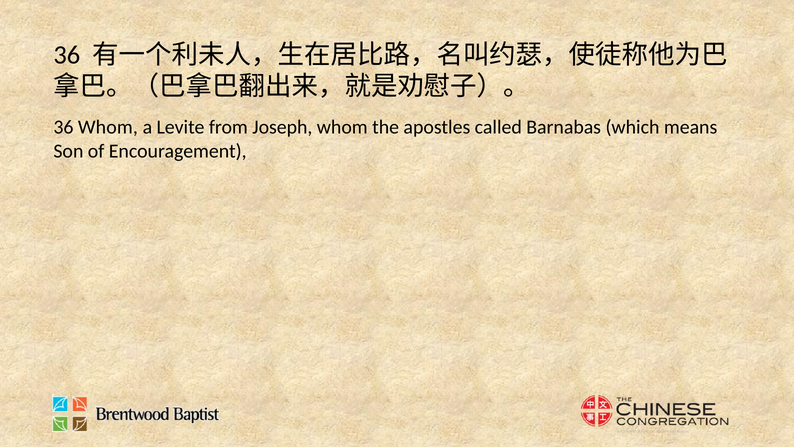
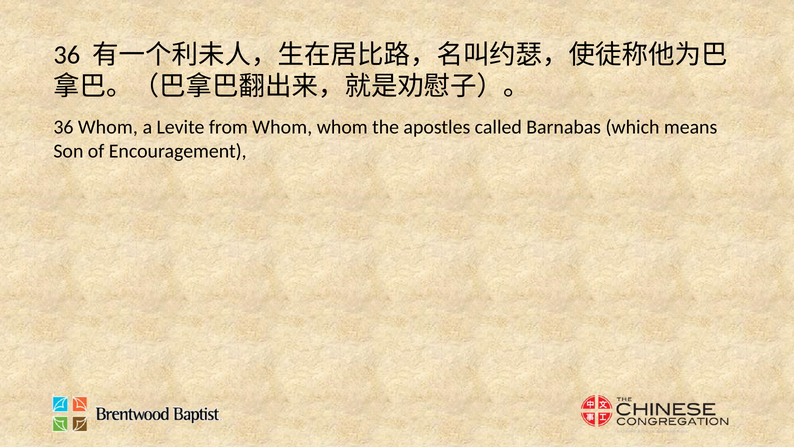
from Joseph: Joseph -> Whom (282, 127)
